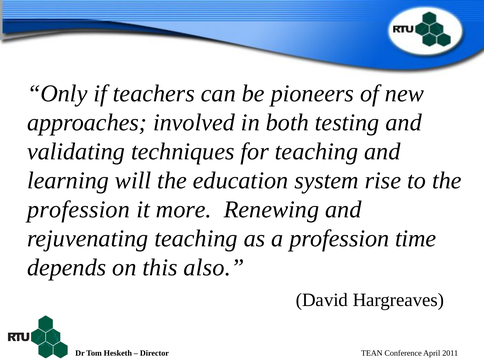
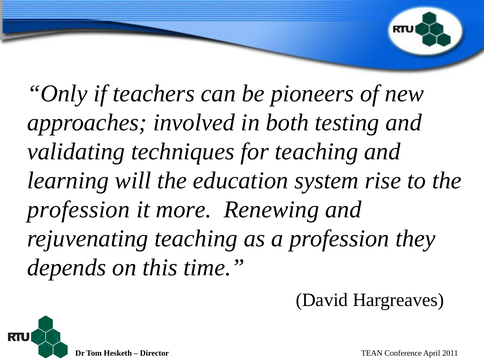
time: time -> they (415, 239)
also: also -> time (214, 268)
